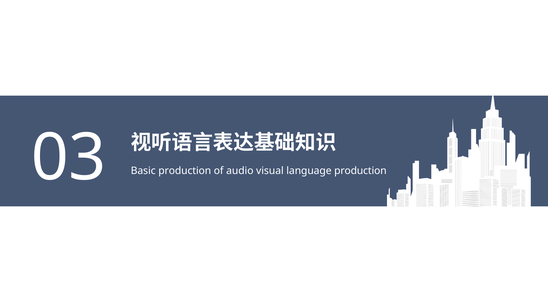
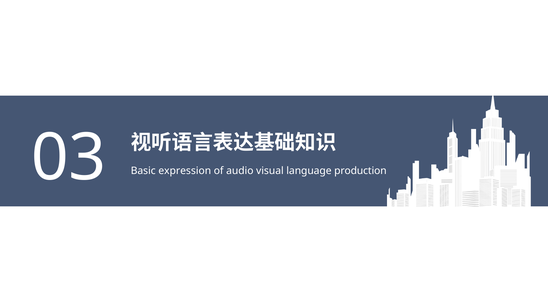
Basic production: production -> expression (185, 171)
